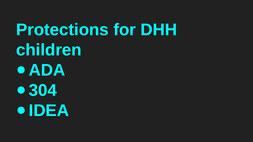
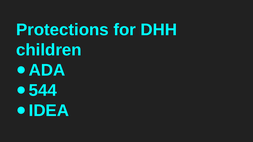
304: 304 -> 544 (43, 90)
